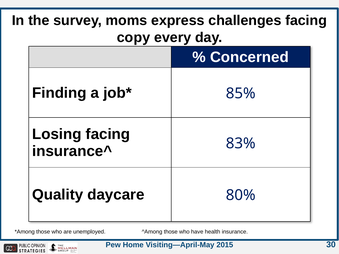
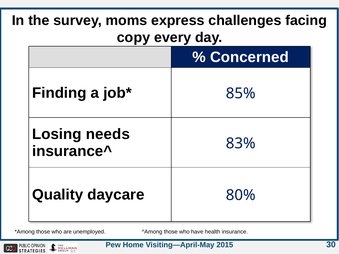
Losing facing: facing -> needs (108, 134)
